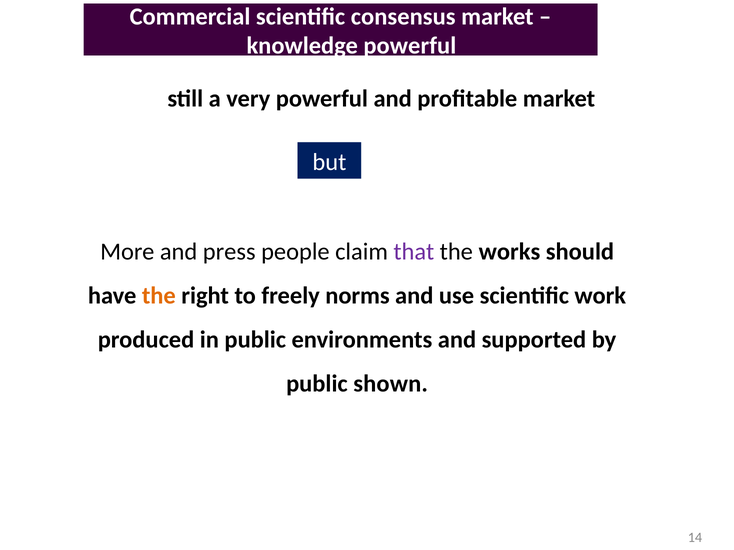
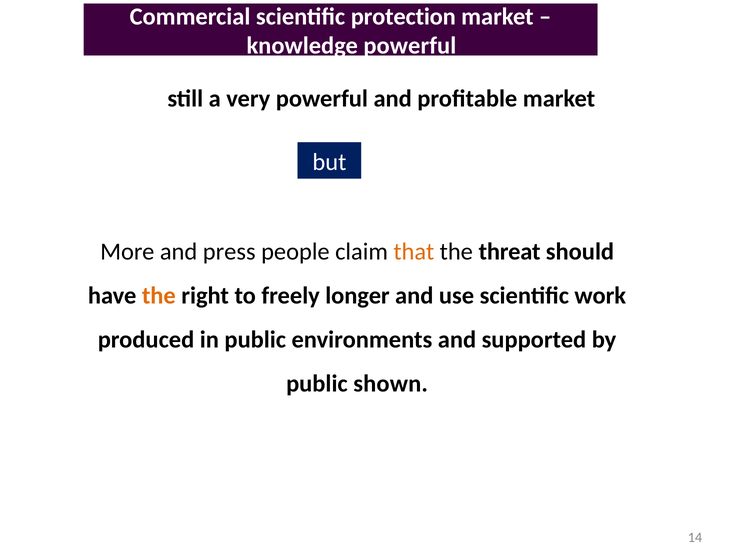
consensus: consensus -> protection (403, 17)
that colour: purple -> orange (414, 252)
works: works -> threat (510, 252)
norms: norms -> longer (358, 296)
